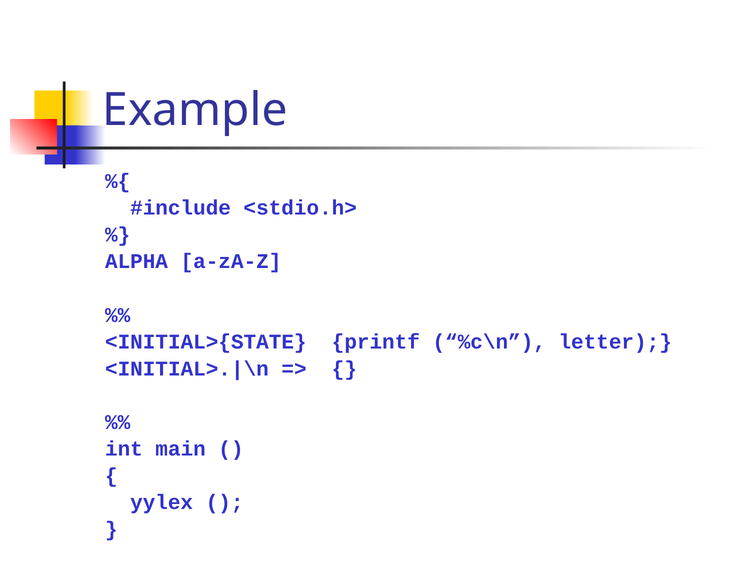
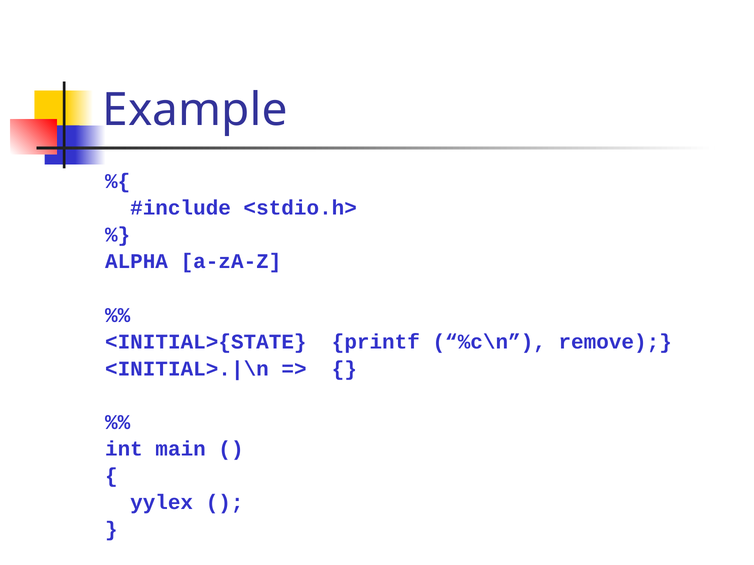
letter: letter -> remove (615, 342)
